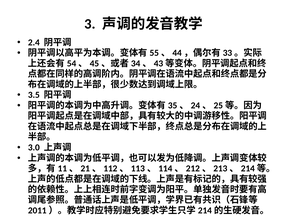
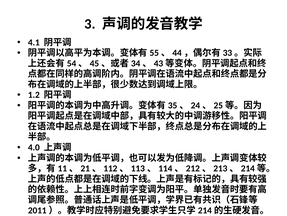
2.4: 2.4 -> 4.1 (34, 42)
3.5: 3.5 -> 1.2 (34, 95)
3.0: 3.0 -> 4.0 (34, 147)
